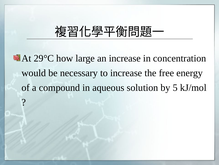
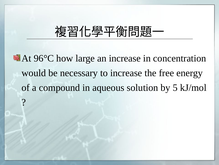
29°C: 29°C -> 96°C (44, 58)
